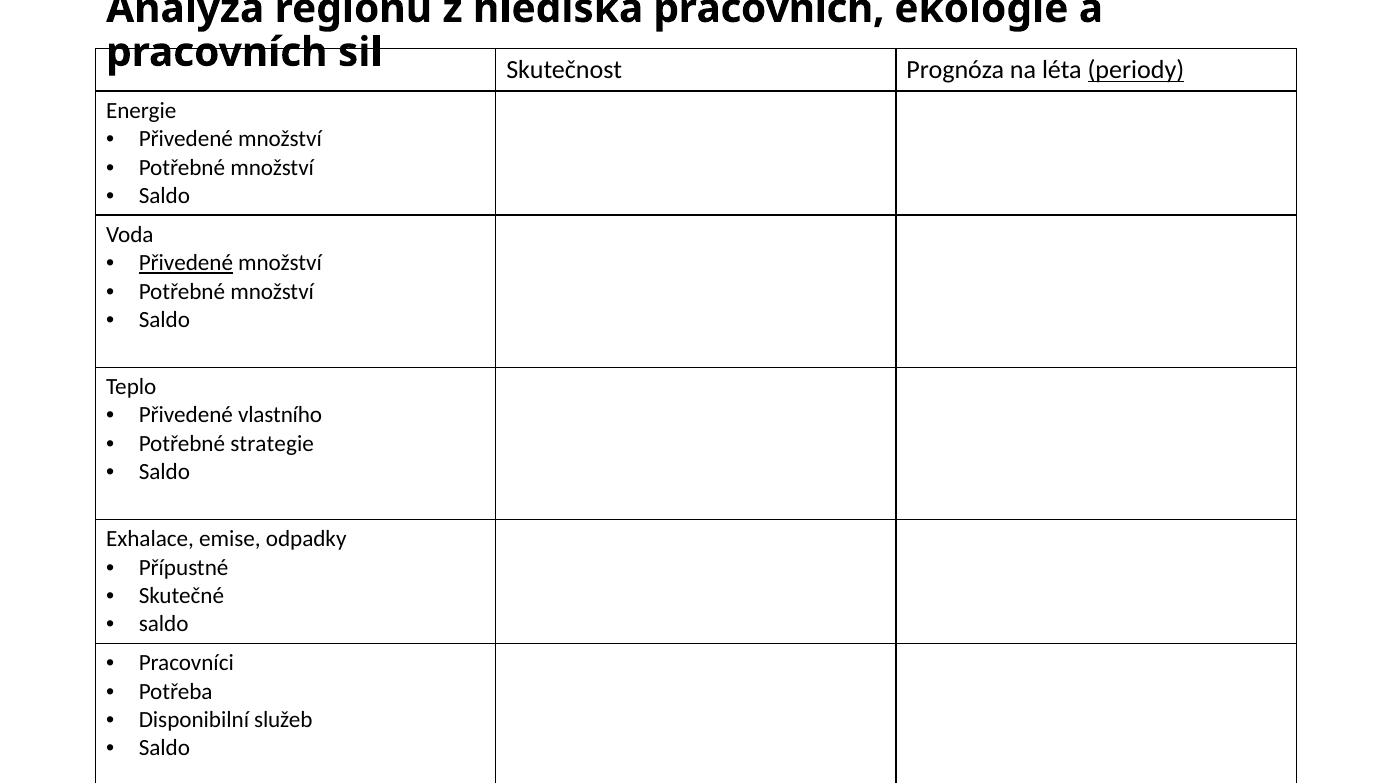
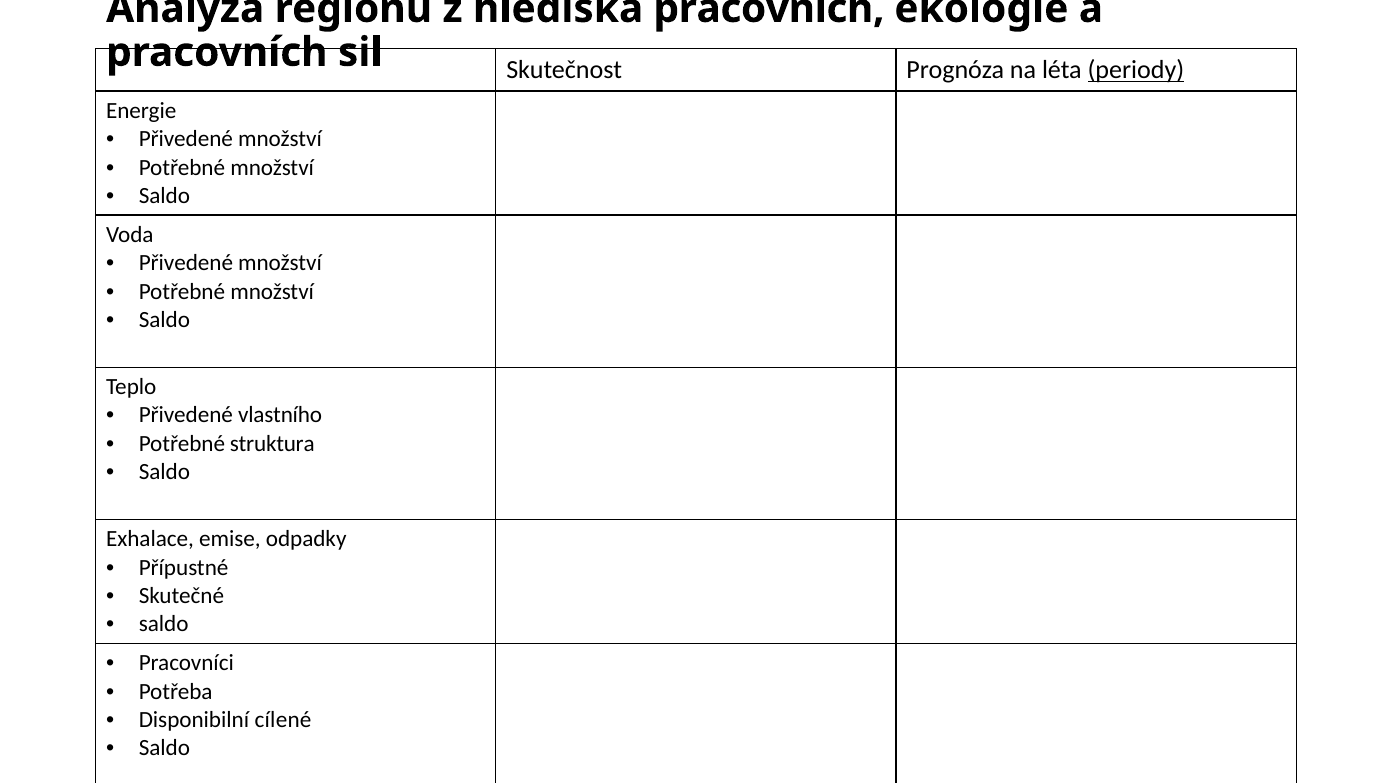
Přivedené underline: present -> none (186, 263)
strategie: strategie -> struktura (272, 444)
služeb: služeb -> cílené (283, 720)
